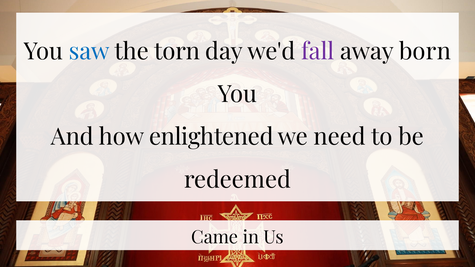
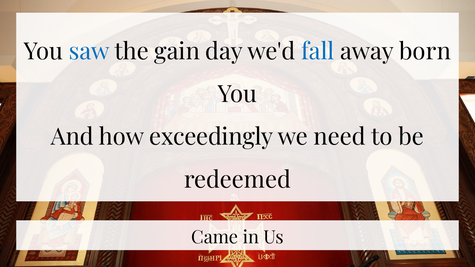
torn: torn -> gain (177, 52)
fall colour: purple -> blue (318, 52)
enlightened: enlightened -> exceedingly (211, 137)
